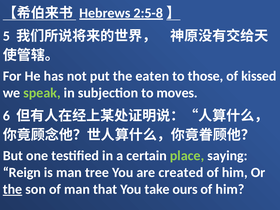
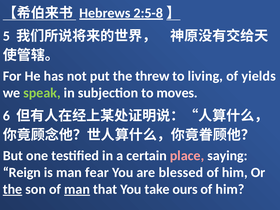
eaten: eaten -> threw (152, 76)
those: those -> living (205, 76)
kissed: kissed -> yields (259, 76)
place colour: light green -> pink (187, 156)
tree: tree -> fear (97, 172)
created: created -> blessed (181, 172)
man underline: none -> present (77, 189)
